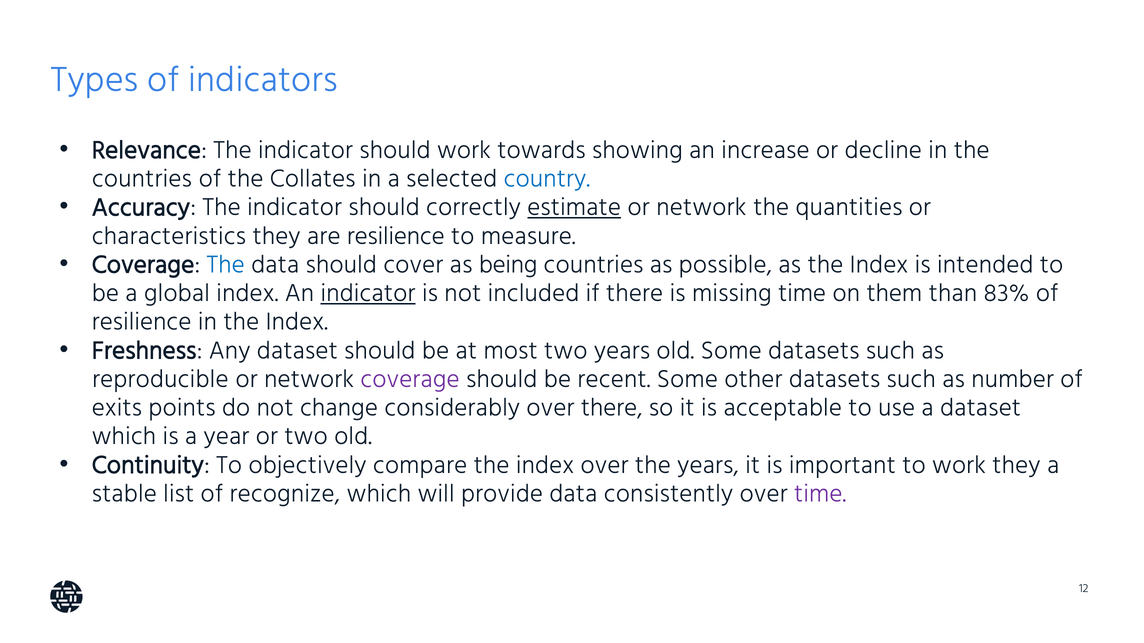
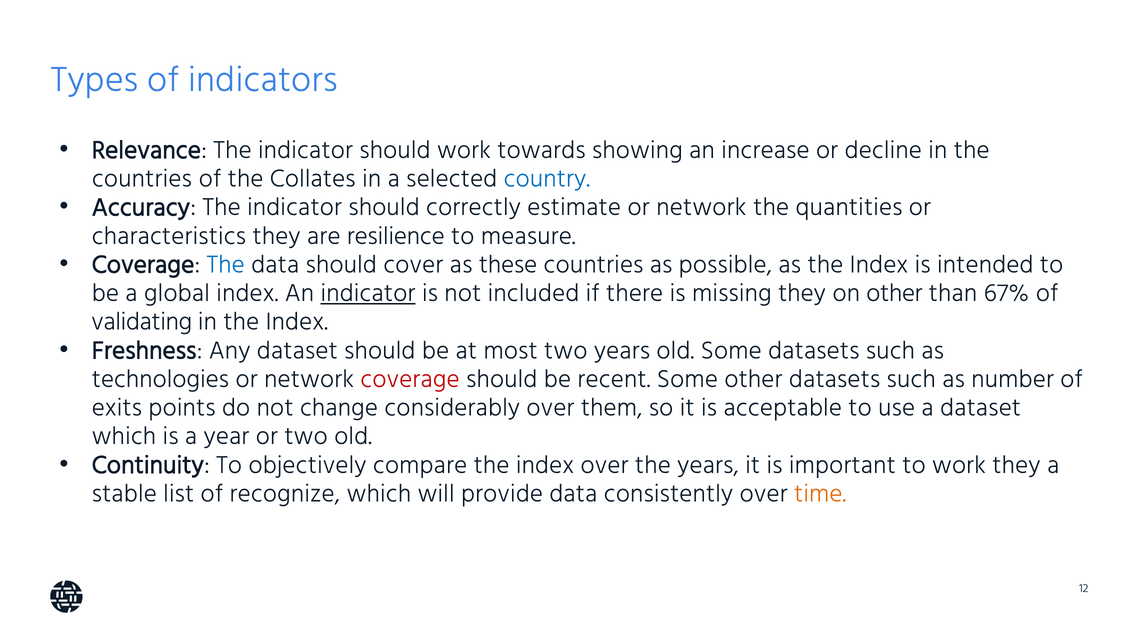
estimate underline: present -> none (574, 207)
being: being -> these (508, 265)
missing time: time -> they (802, 293)
on them: them -> other (894, 293)
83%: 83% -> 67% (1006, 293)
resilience: resilience -> validating (142, 322)
reproducible: reproducible -> technologies (160, 379)
coverage colour: purple -> red (410, 379)
over there: there -> them (612, 408)
time colour: purple -> orange (820, 494)
